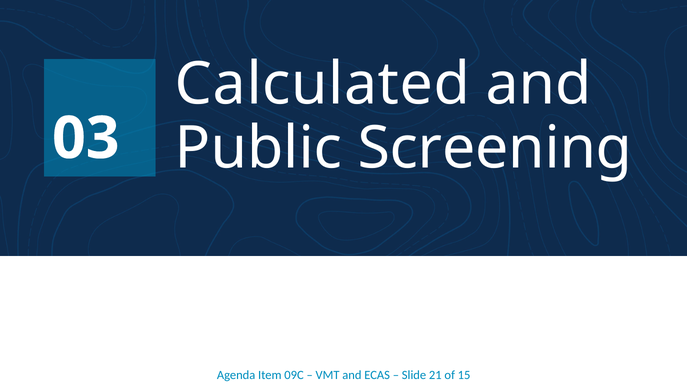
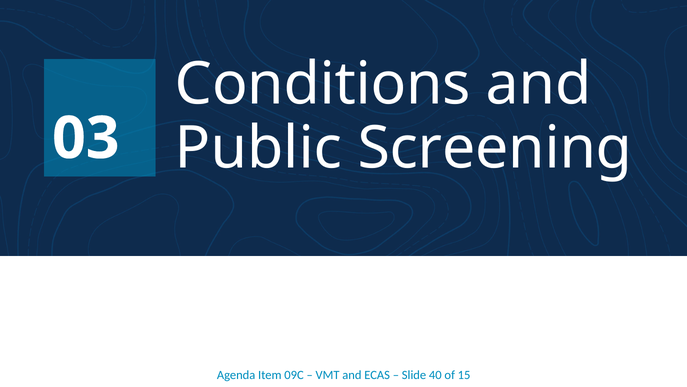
Calculated: Calculated -> Conditions (323, 84)
21: 21 -> 40 (435, 375)
